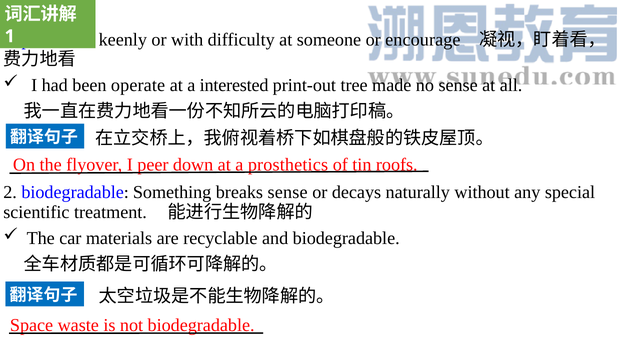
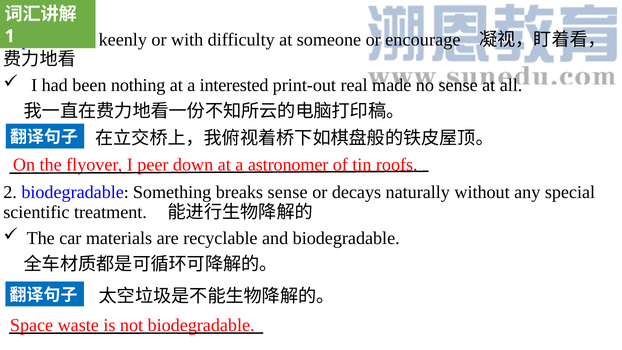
operate: operate -> nothing (138, 85)
tree: tree -> real (354, 85)
prosthetics: prosthetics -> astronomer (288, 165)
